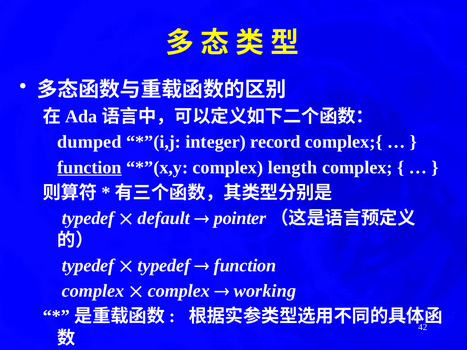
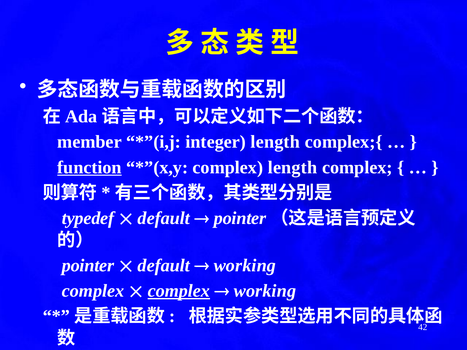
dumped: dumped -> member (90, 142)
integer record: record -> length (275, 142)
typedef: typedef -> pointer (88, 266)
typedef: typedef -> default (164, 266)
function: function -> working (245, 266)
complex underline: none -> present (179, 291)
